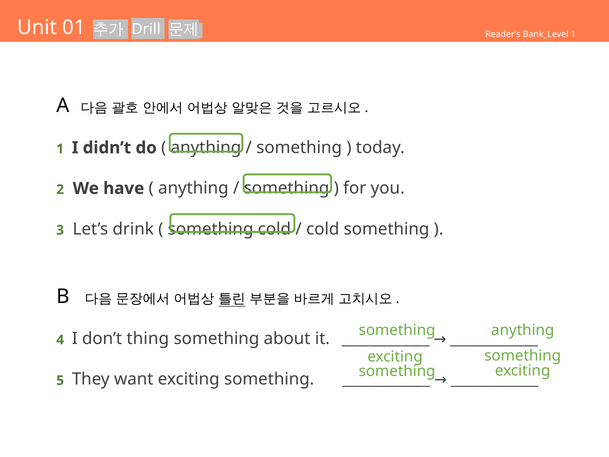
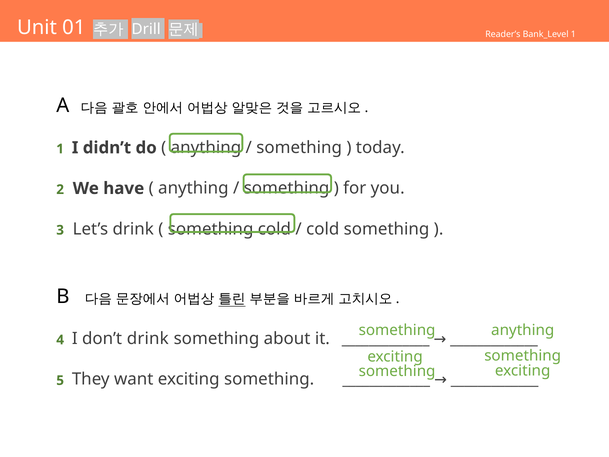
don’t thing: thing -> drink (148, 339)
